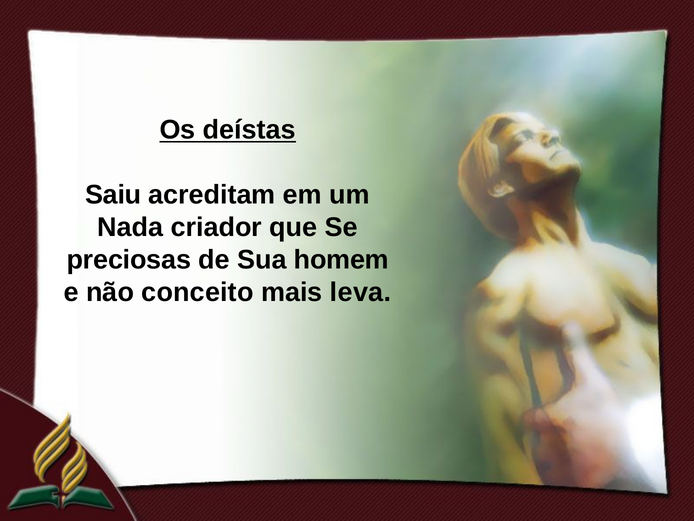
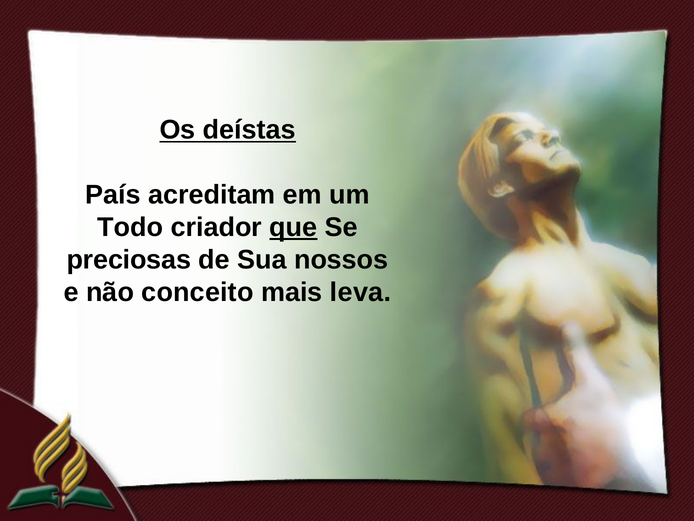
Saiu: Saiu -> País (113, 195)
Nada: Nada -> Todo (130, 227)
que underline: none -> present (293, 227)
homem: homem -> nossos (341, 260)
